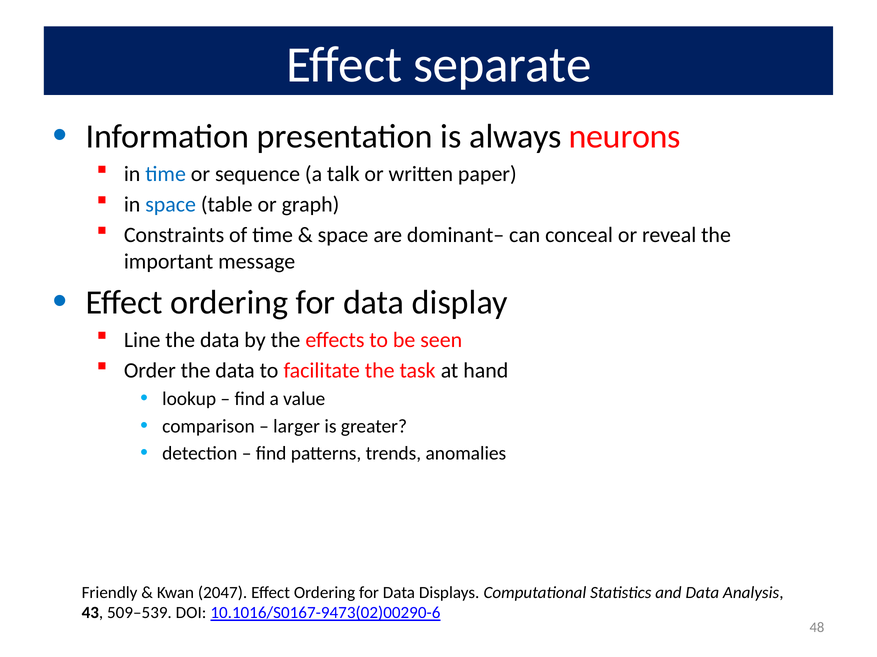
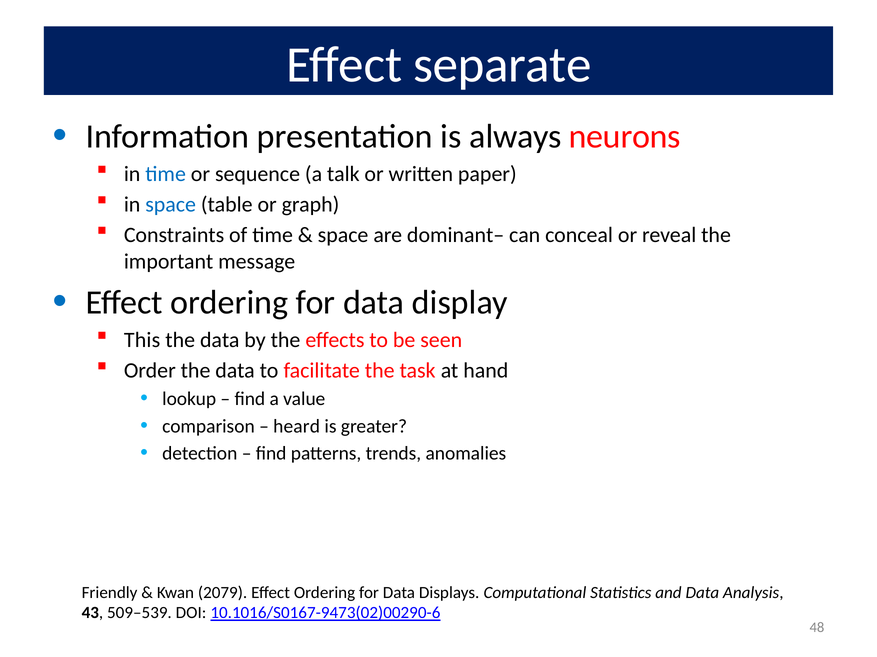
Line: Line -> This (142, 340)
larger: larger -> heard (297, 427)
2047: 2047 -> 2079 (223, 593)
